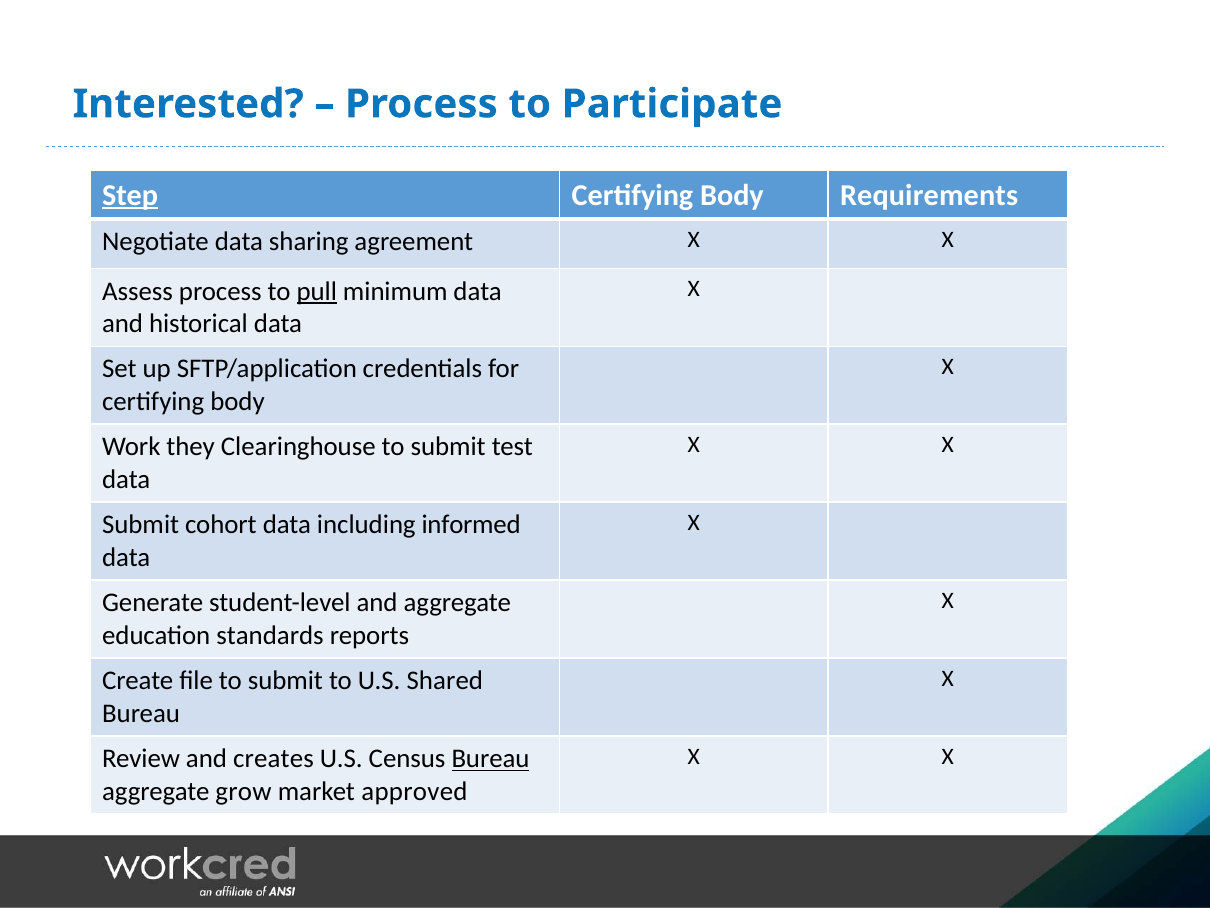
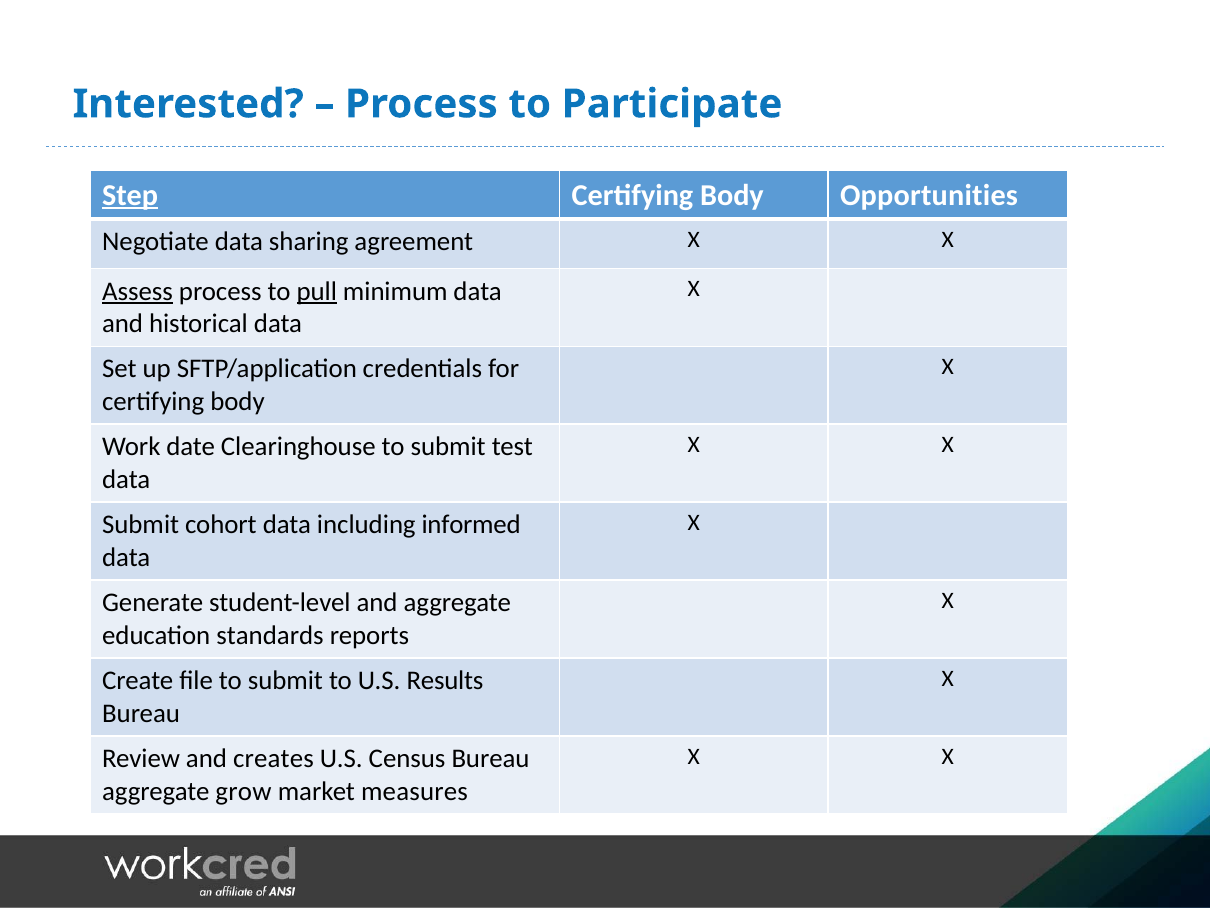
Requirements: Requirements -> Opportunities (929, 195)
Assess underline: none -> present (138, 291)
they: they -> date (191, 447)
Shared: Shared -> Results (445, 680)
Bureau underline: present -> none (490, 758)
approved: approved -> measures (415, 791)
